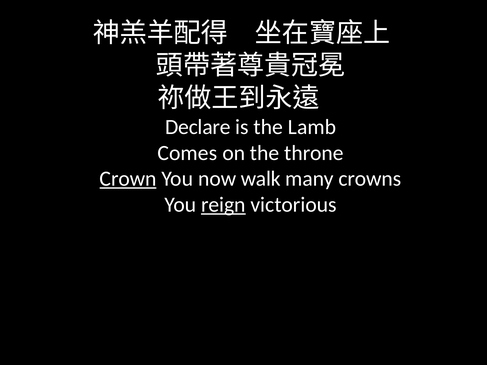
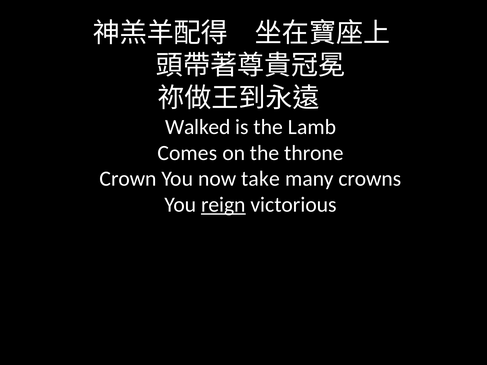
Declare: Declare -> Walked (198, 127)
Crown underline: present -> none (128, 179)
walk: walk -> take (261, 179)
